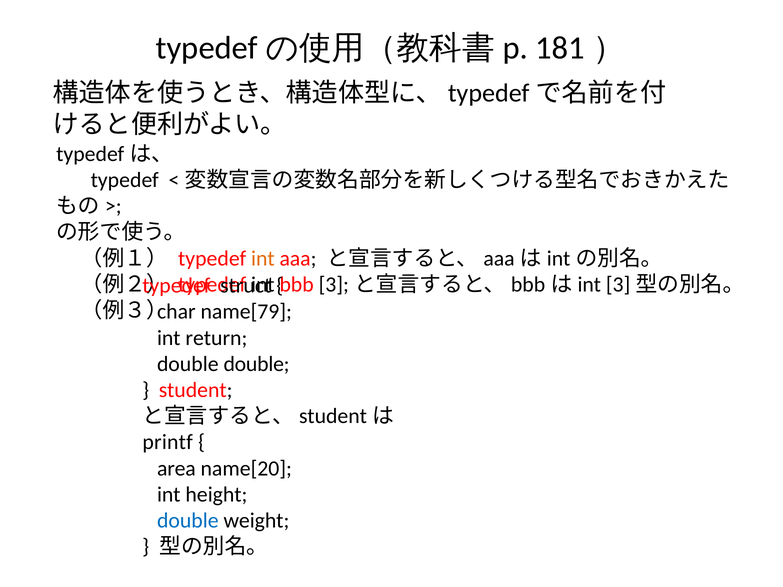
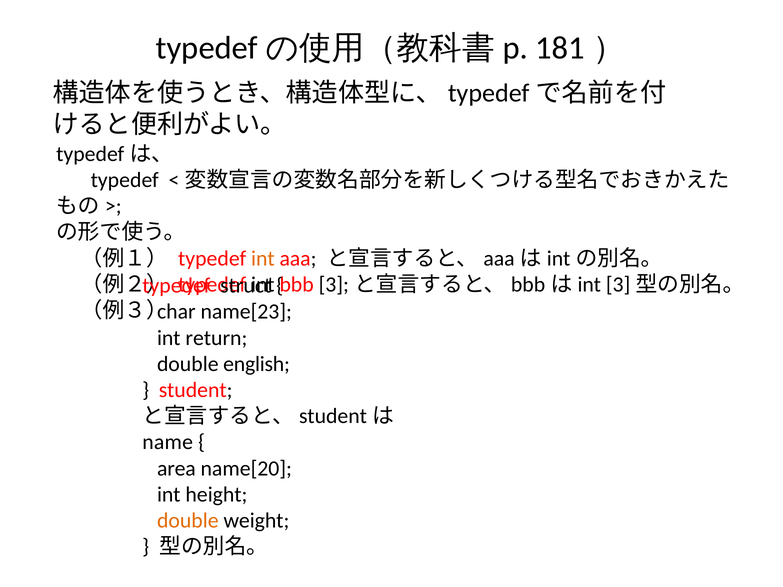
name[79: name[79 -> name[23 (246, 312)
double double: double -> english (257, 364)
printf: printf -> name (168, 442)
double colour: blue -> orange (188, 521)
